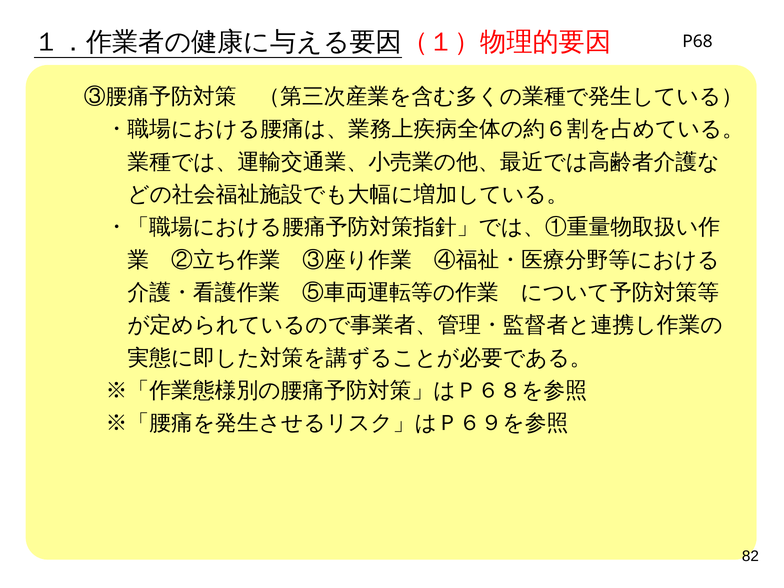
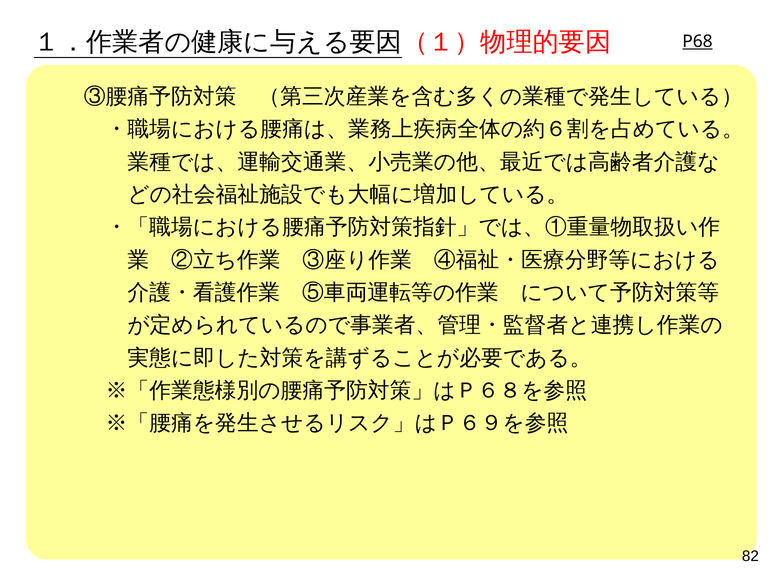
P68 underline: none -> present (698, 42)
